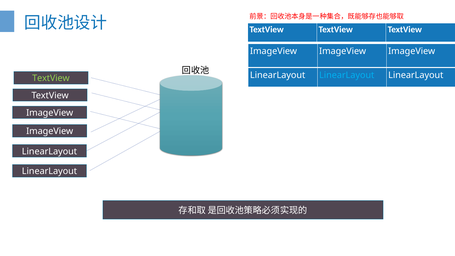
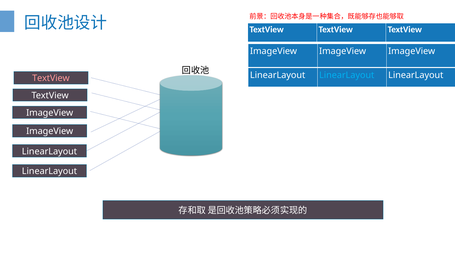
TextView colour: light green -> pink (51, 78)
